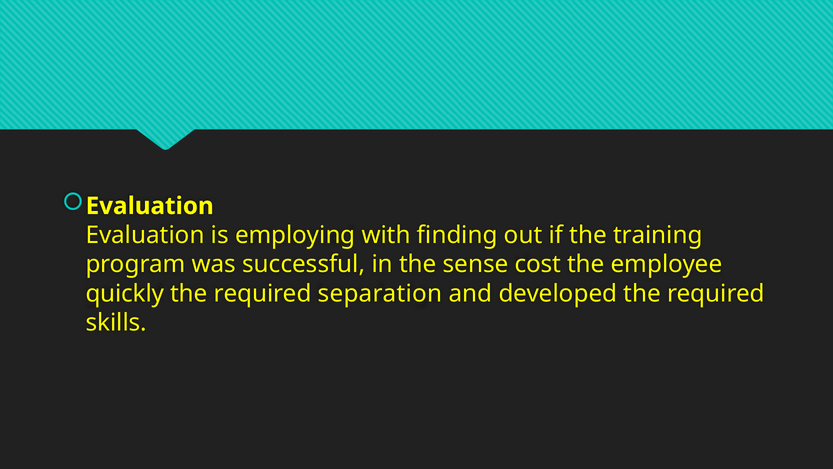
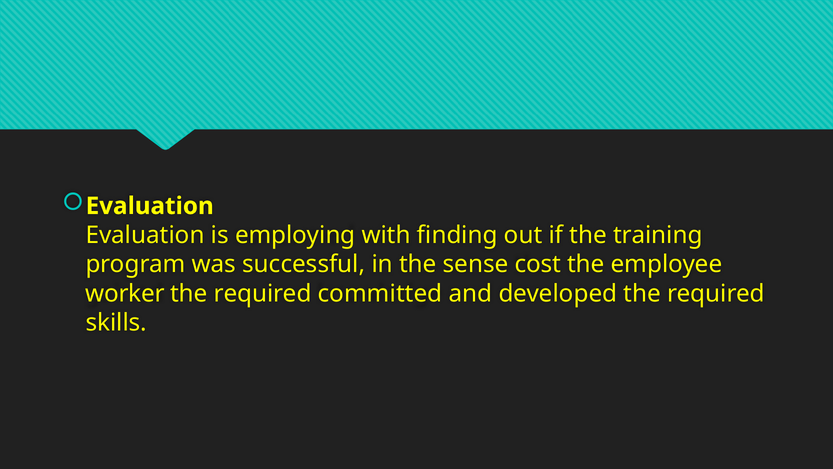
quickly: quickly -> worker (125, 293)
separation: separation -> committed (380, 293)
